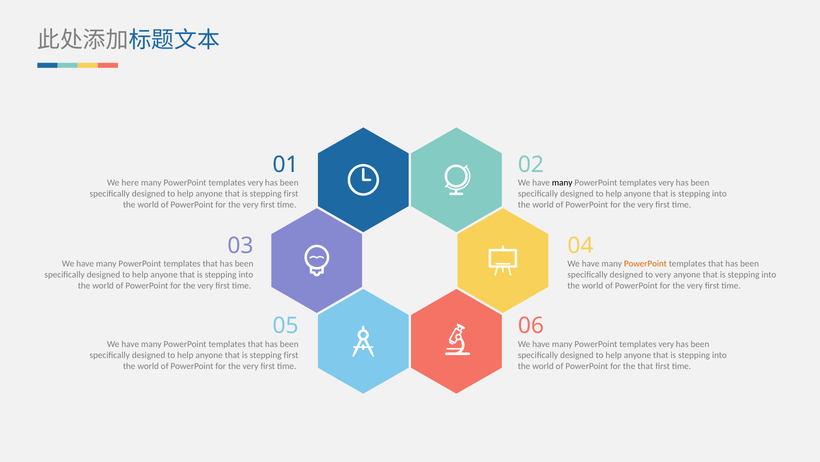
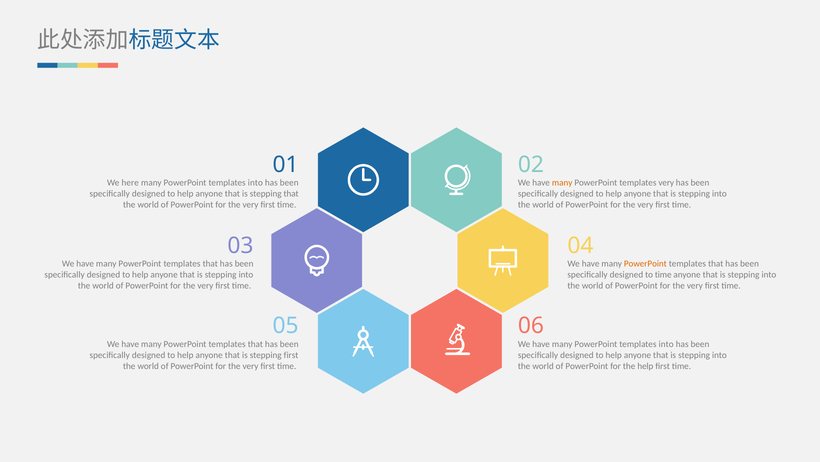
very: very -> into (255, 182)
many colour: black -> orange (562, 182)
first: first -> that (291, 193)
to very: very -> time (663, 274)
very: very -> into (666, 344)
the that: that -> help (645, 365)
